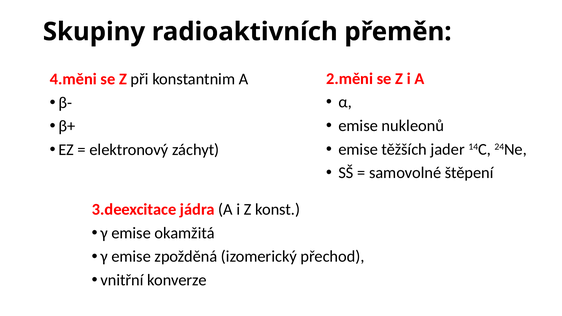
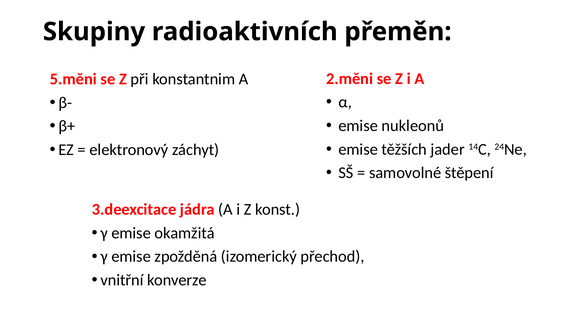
4.měni: 4.měni -> 5.měni (73, 79)
